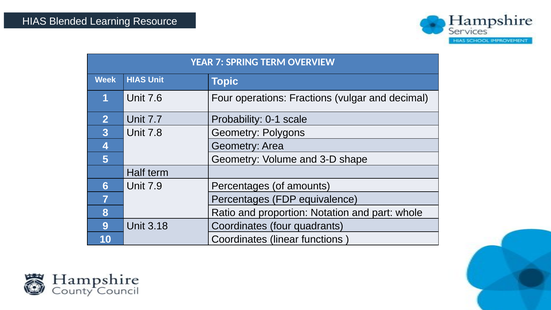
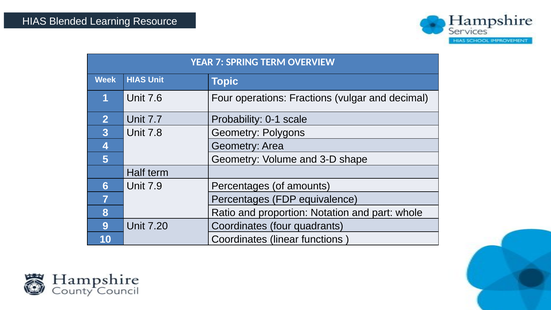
3.18: 3.18 -> 7.20 (158, 226)
